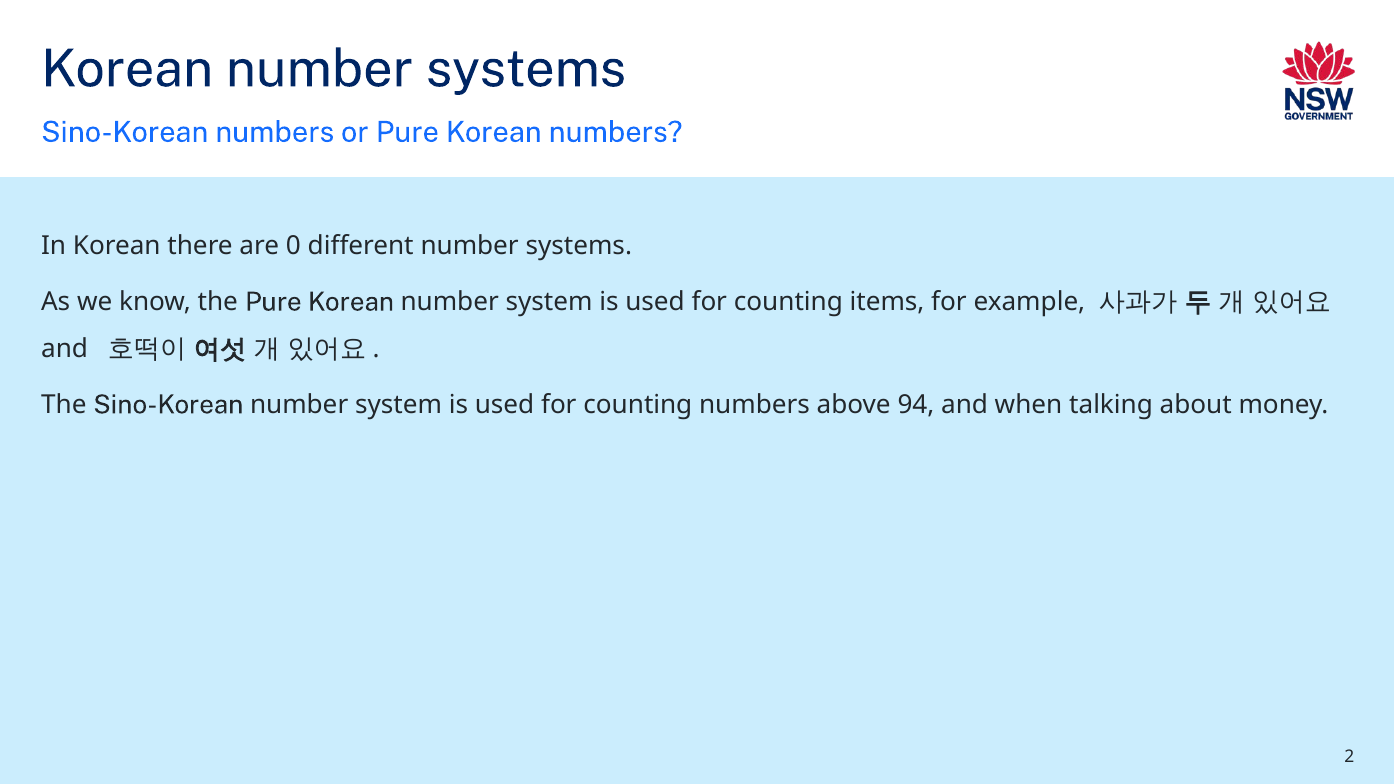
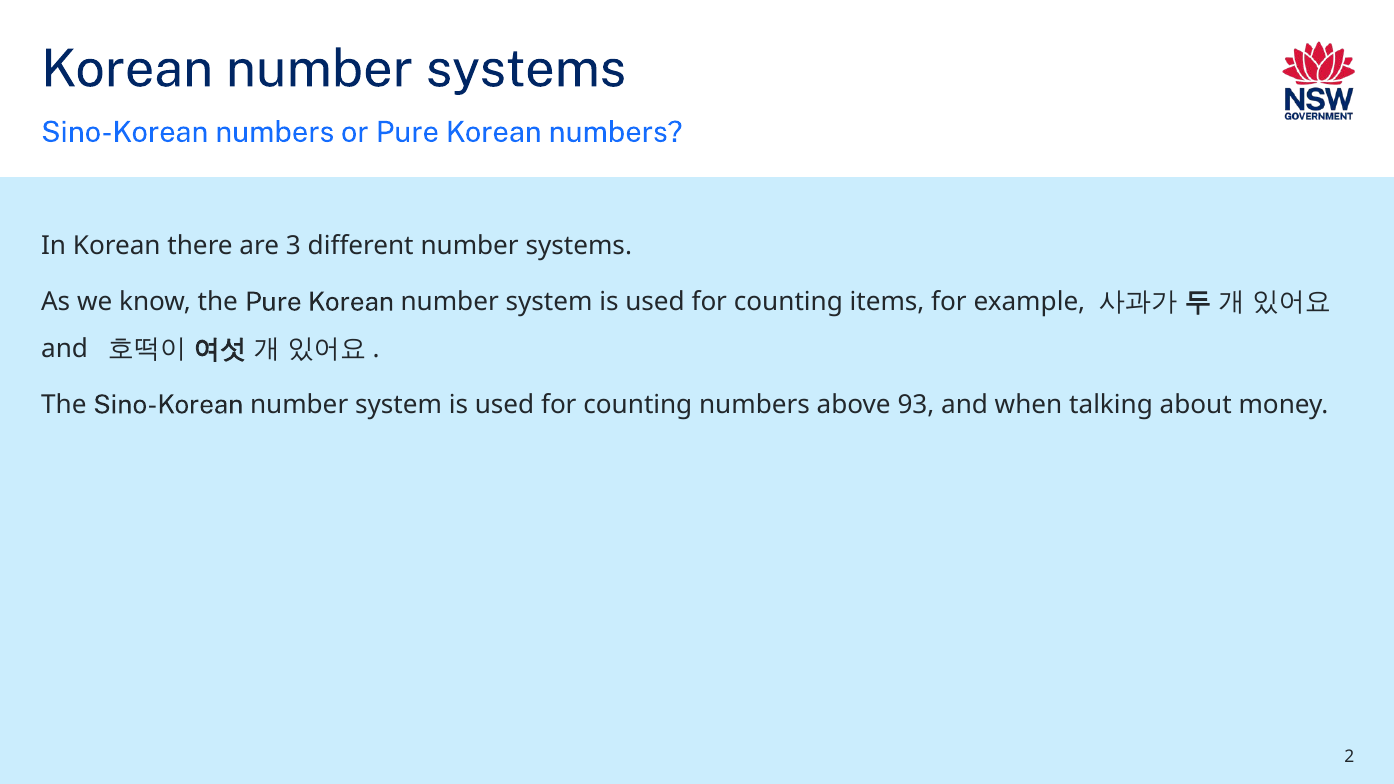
0: 0 -> 3 (293, 246)
94: 94 -> 93 (916, 405)
